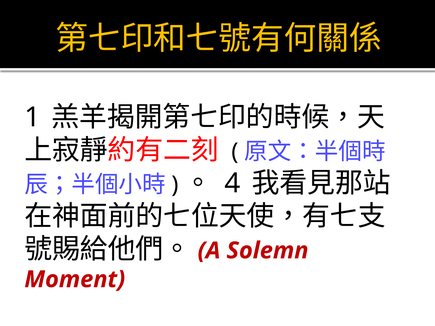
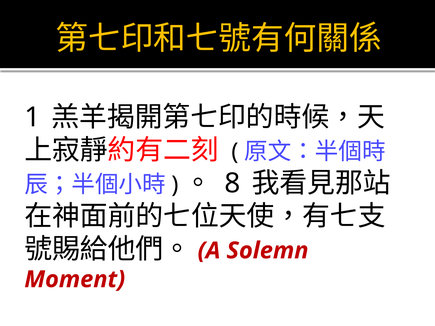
4: 4 -> 8 (233, 183)
